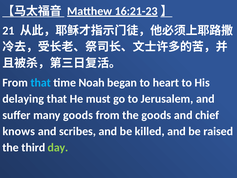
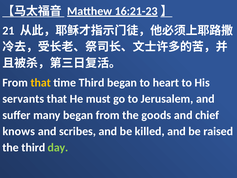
that colour: light blue -> yellow (41, 83)
time Noah: Noah -> Third (92, 83)
delaying: delaying -> servants (23, 99)
many goods: goods -> began (78, 115)
